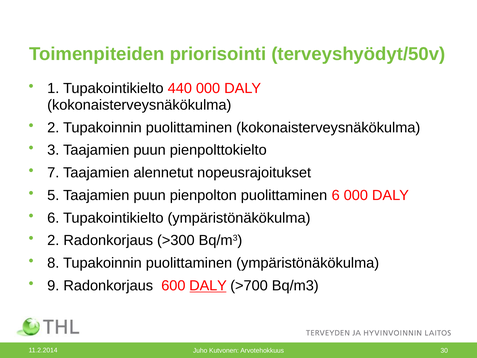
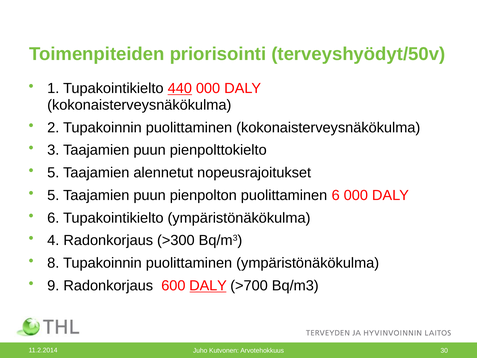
440 underline: none -> present (180, 88)
7: 7 -> 5 (53, 173)
2: 2 -> 4 (53, 240)
